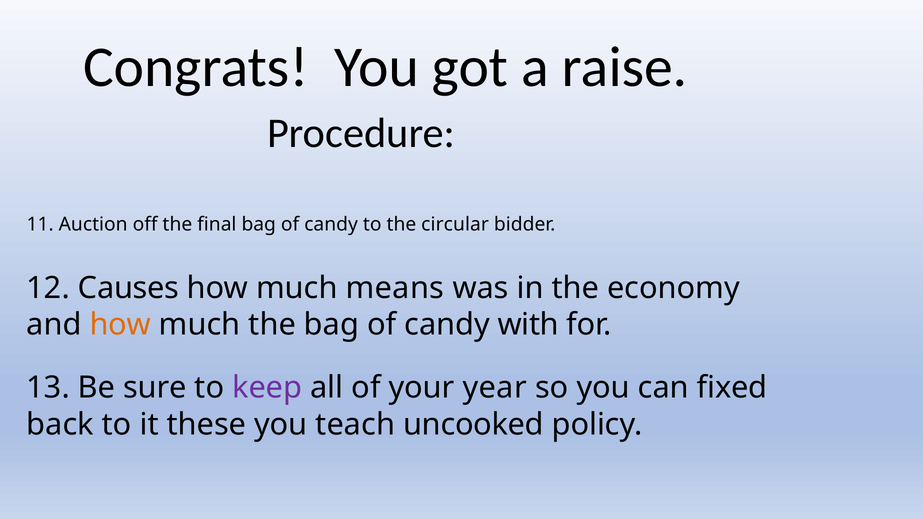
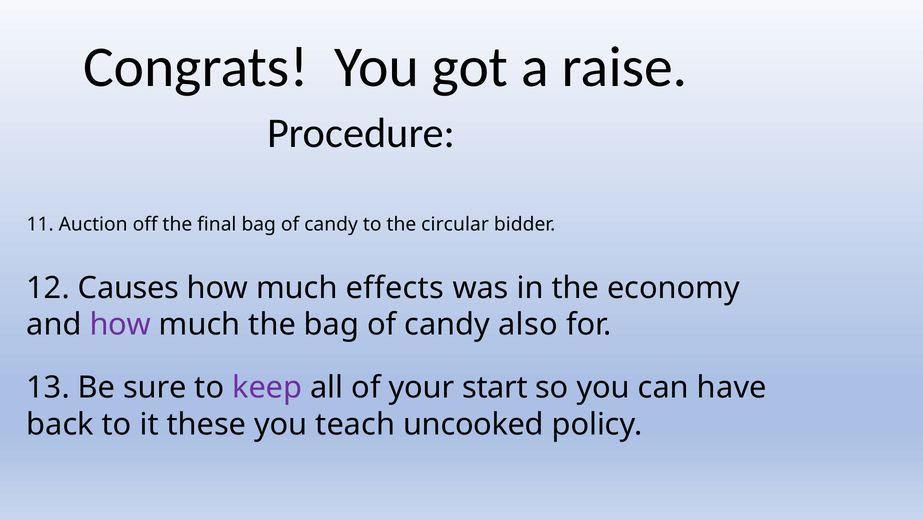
means: means -> effects (395, 288)
how colour: orange -> purple (120, 325)
with: with -> also (528, 325)
year: year -> start (495, 388)
fixed: fixed -> have (732, 388)
